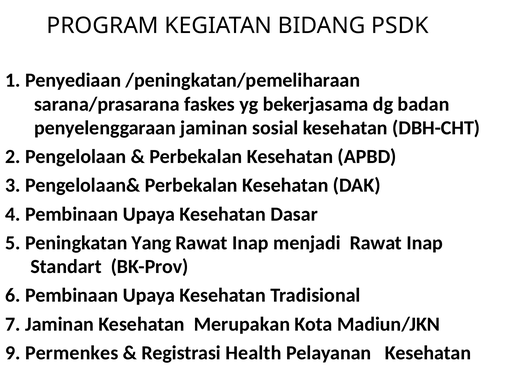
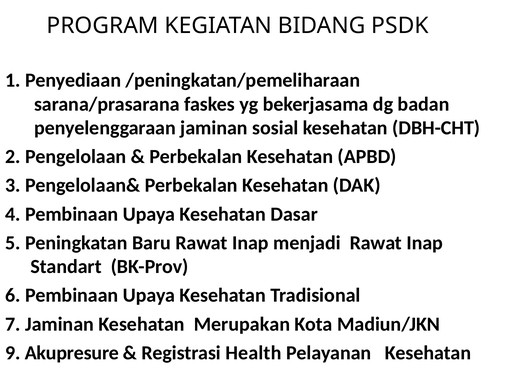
Yang: Yang -> Baru (151, 243)
Permenkes: Permenkes -> Akupresure (72, 353)
